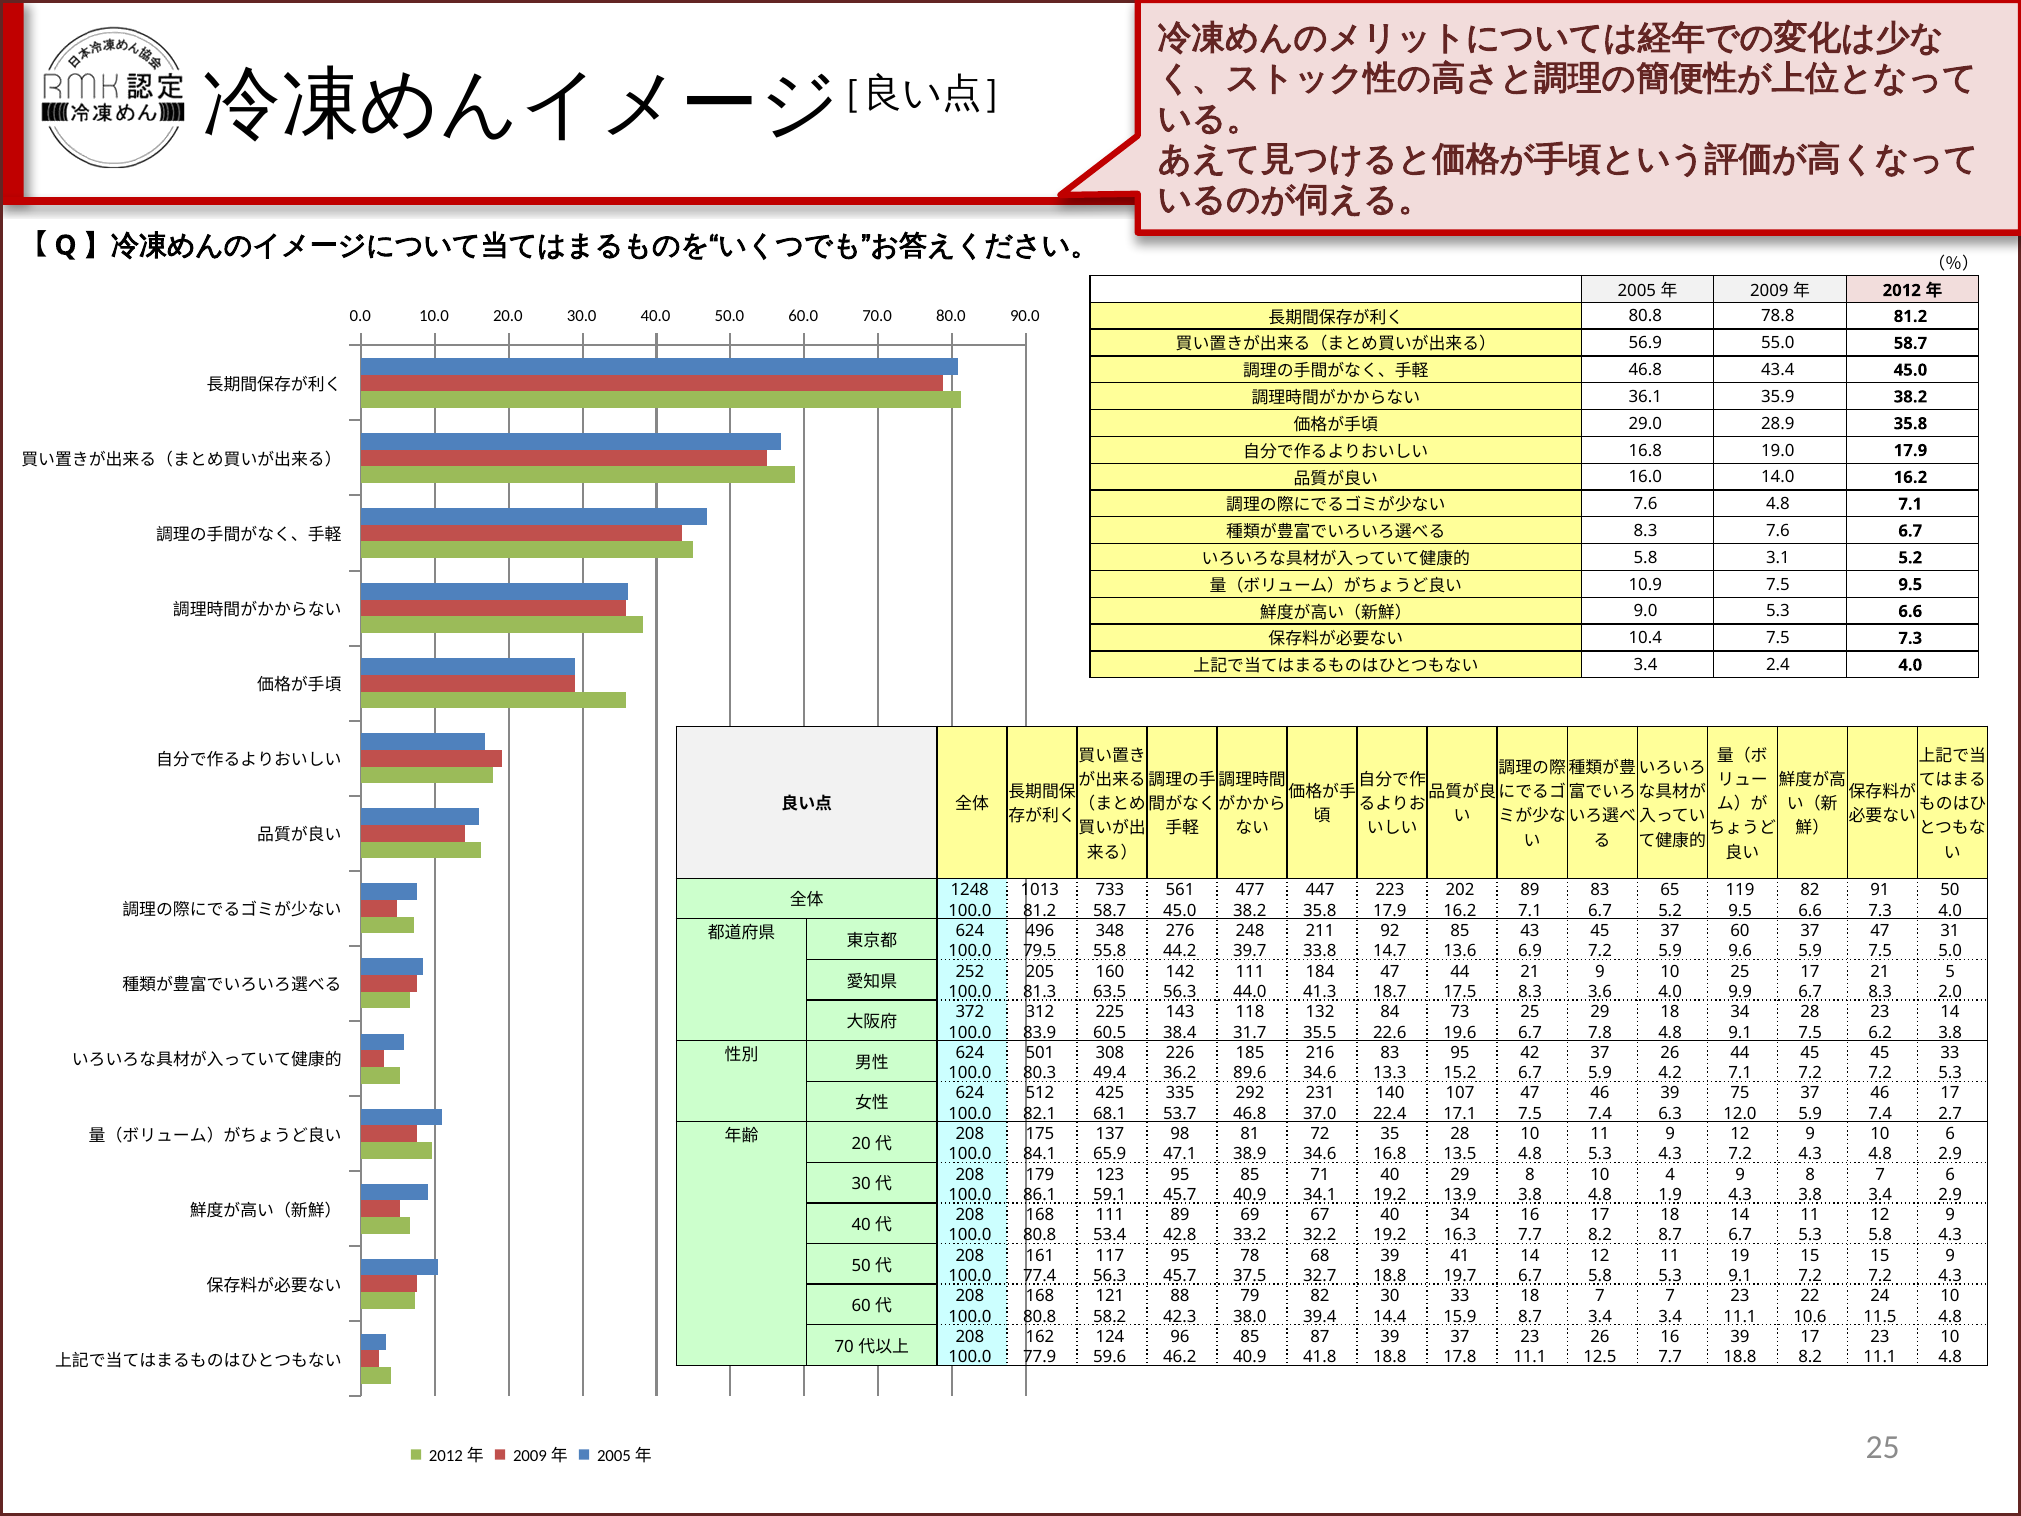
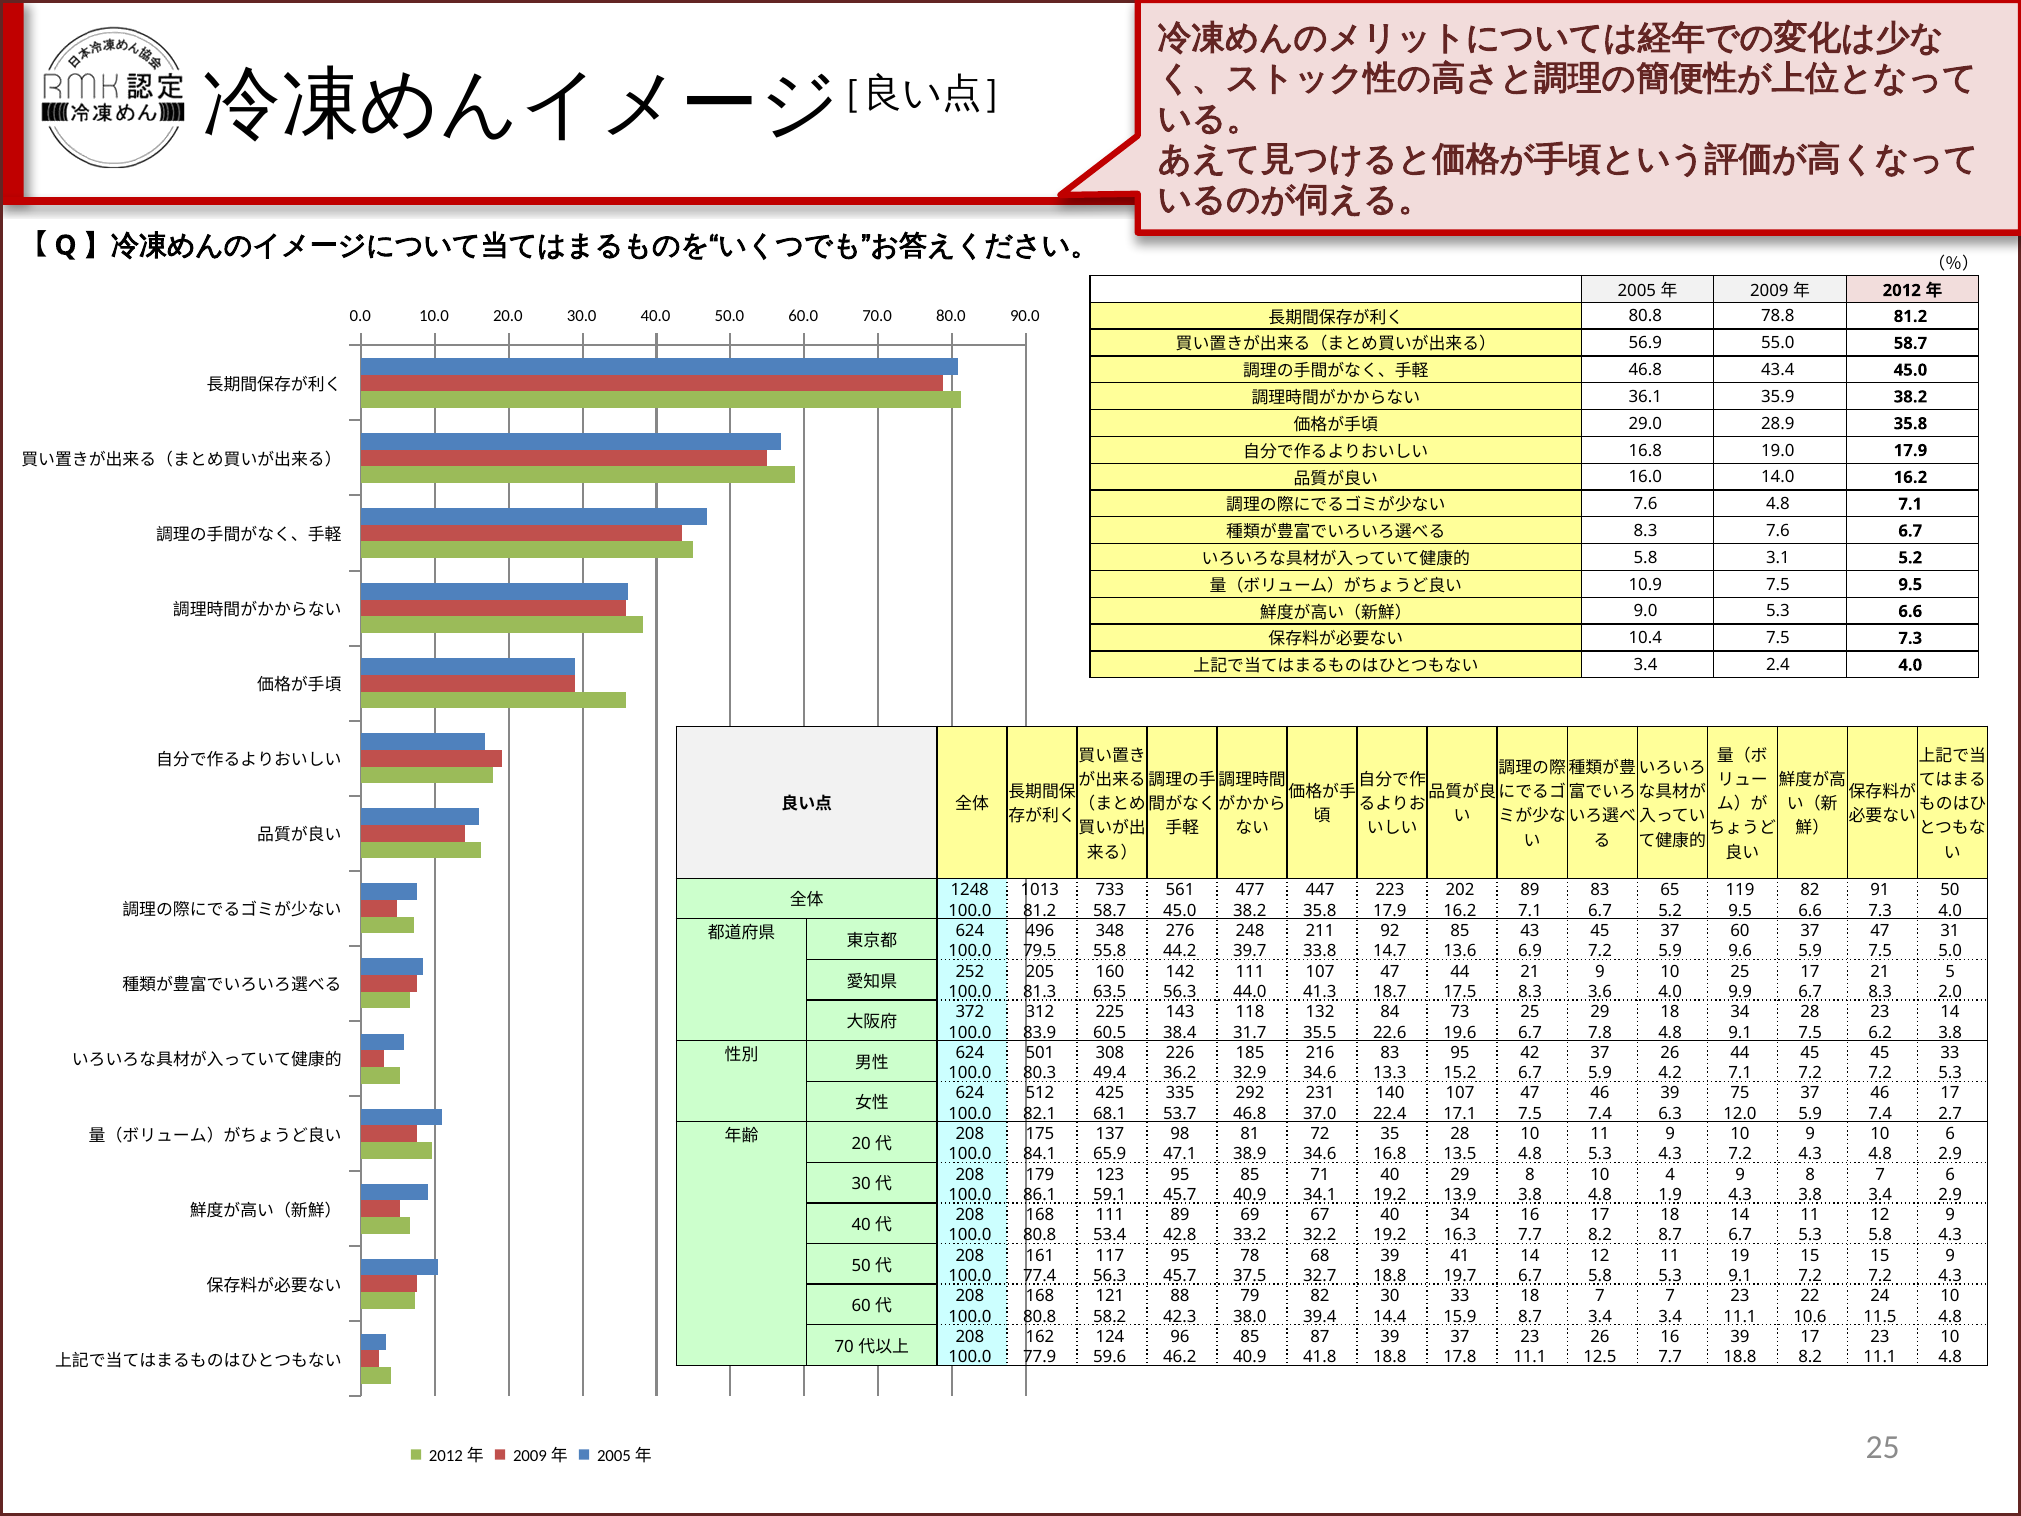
111 184: 184 -> 107 (1320, 971)
89.6: 89.6 -> 32.9 (1250, 1073)
11 9 12: 12 -> 10 (1740, 1134)
